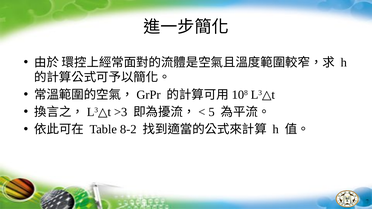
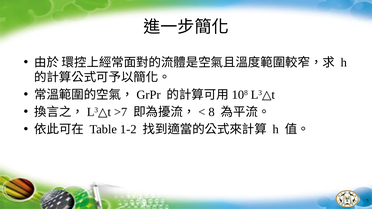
>3: >3 -> >7 (121, 112)
5: 5 -> 8 (212, 112)
8-2: 8-2 -> 1-2 (128, 130)
